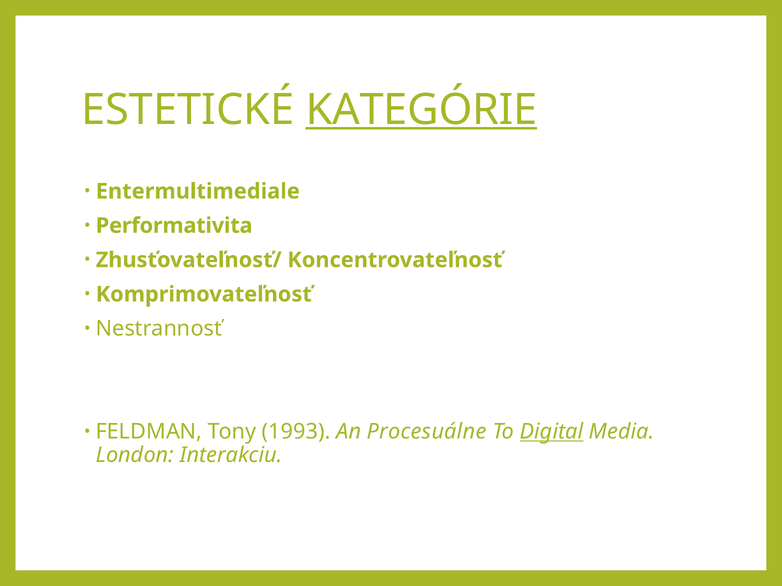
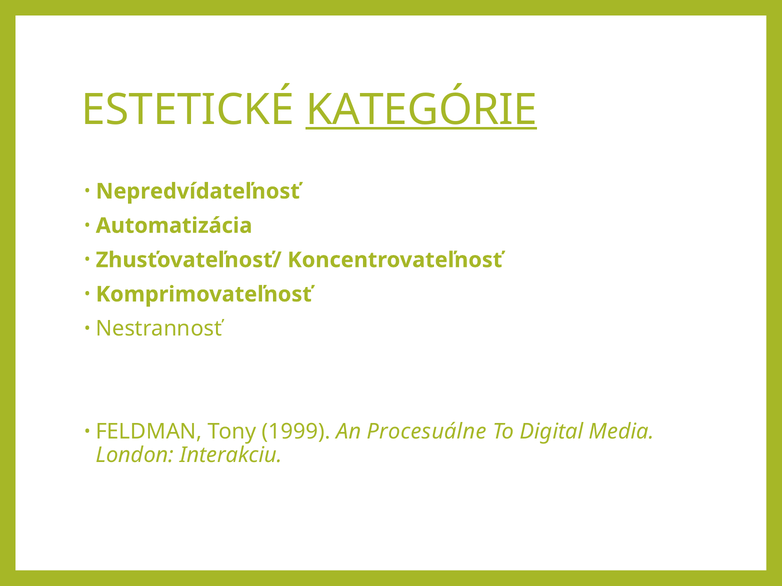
Entermultimediale: Entermultimediale -> Nepredvídateľnosť (198, 191)
Performativita: Performativita -> Automatizácia (174, 226)
1993: 1993 -> 1999 (296, 432)
Digital underline: present -> none (552, 432)
